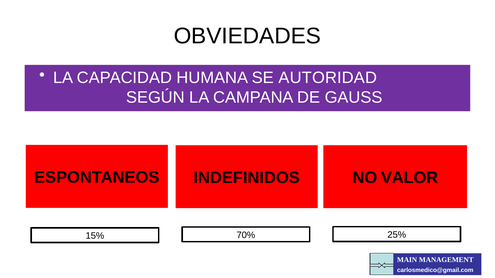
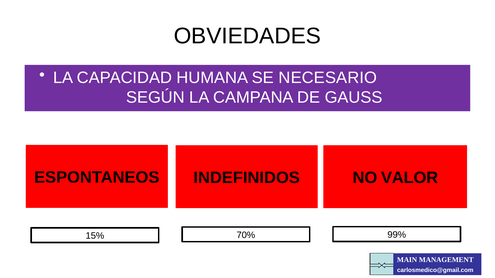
AUTORIDAD: AUTORIDAD -> NECESARIO (328, 78)
25%: 25% -> 99% (397, 235)
